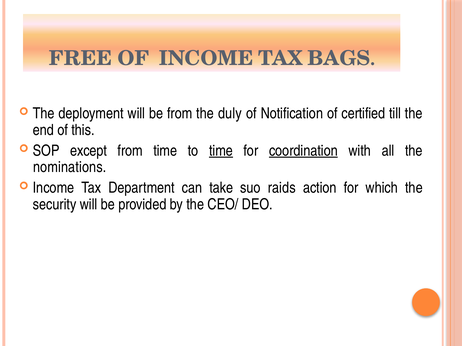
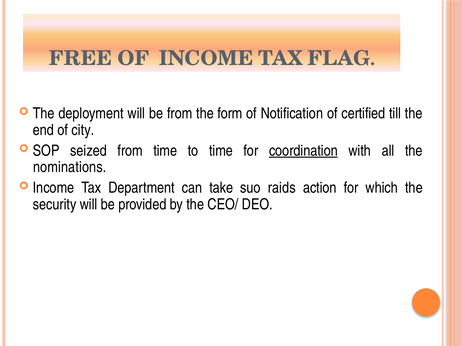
BAGS: BAGS -> FLAG (339, 59)
duly: duly -> form (230, 114)
this: this -> city (83, 130)
except: except -> seized (88, 151)
time underline: present -> none (221, 151)
